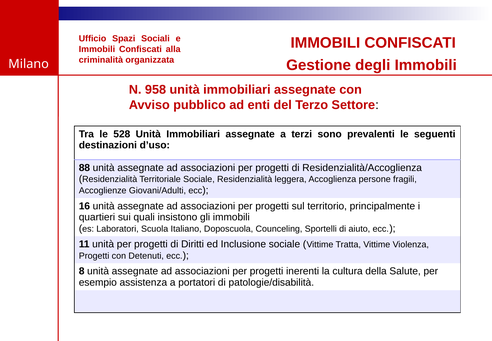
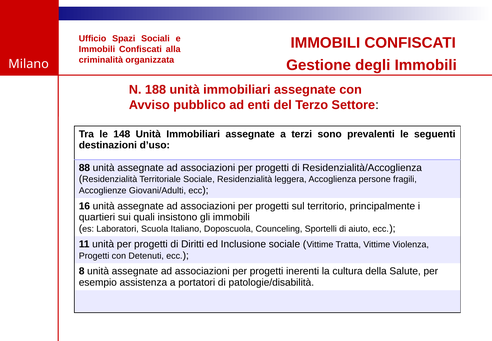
958: 958 -> 188 (156, 90)
528: 528 -> 148 (122, 134)
